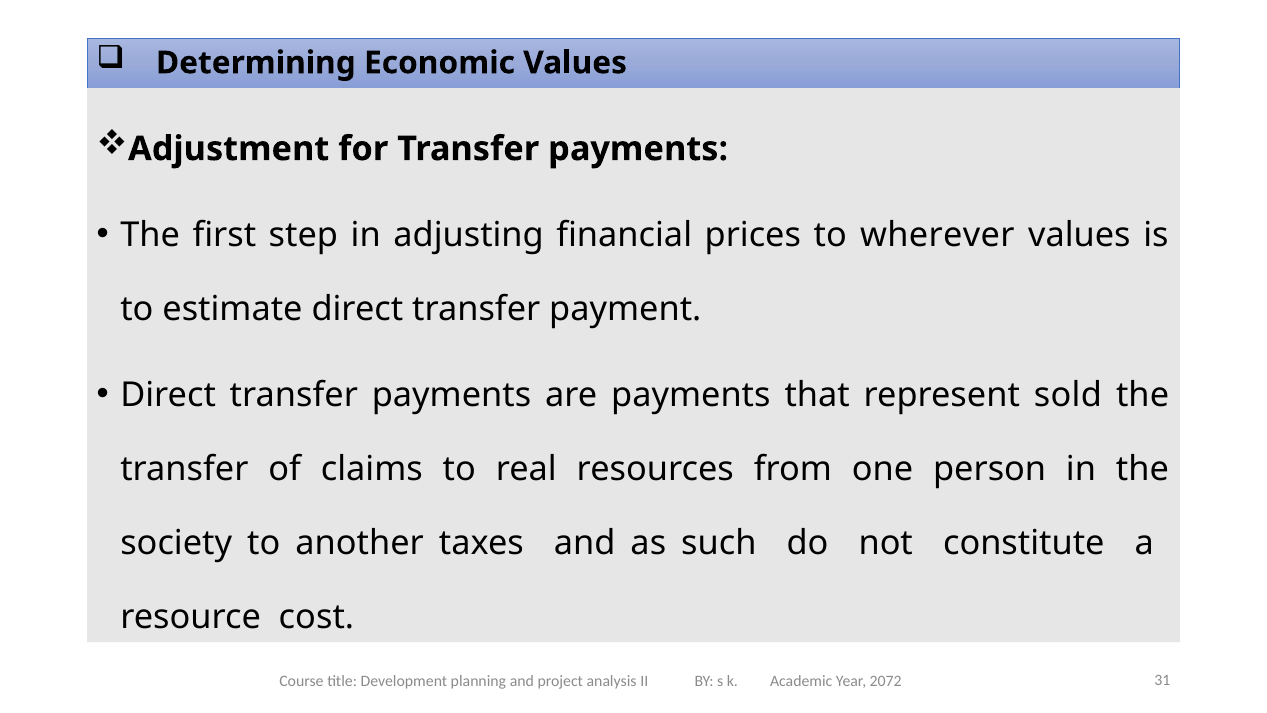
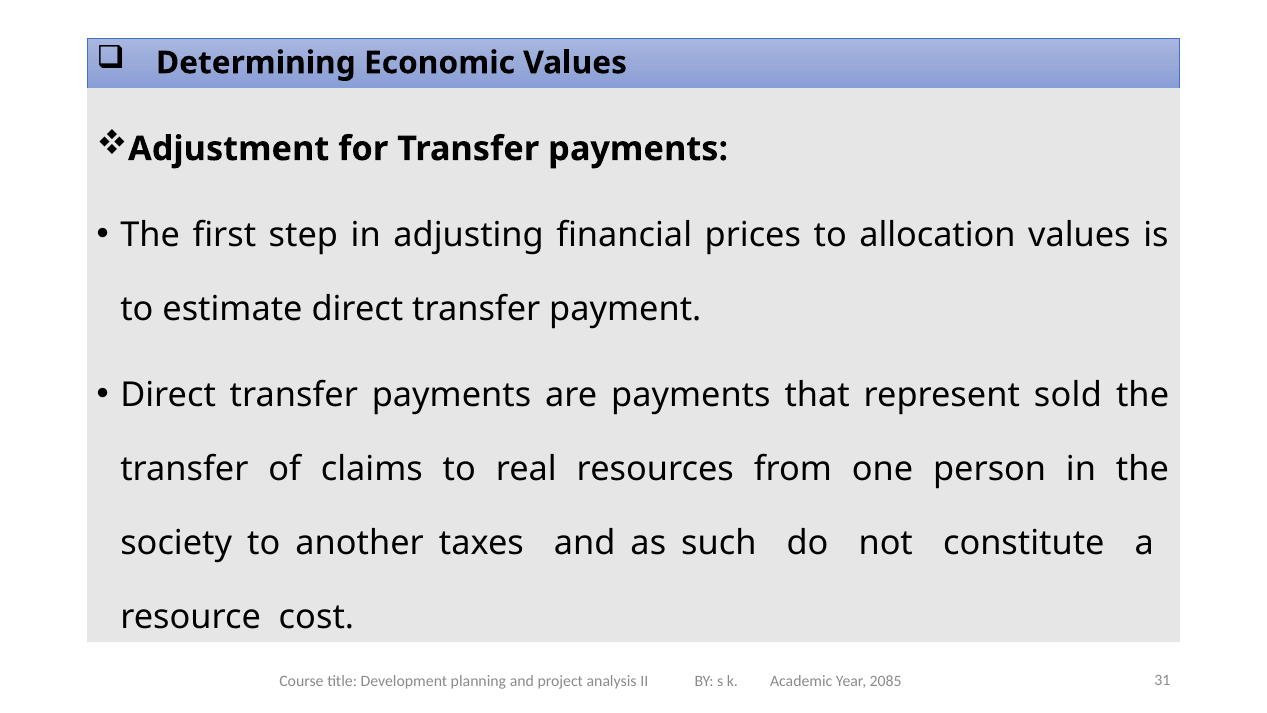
wherever: wherever -> allocation (937, 235)
2072: 2072 -> 2085 (886, 681)
